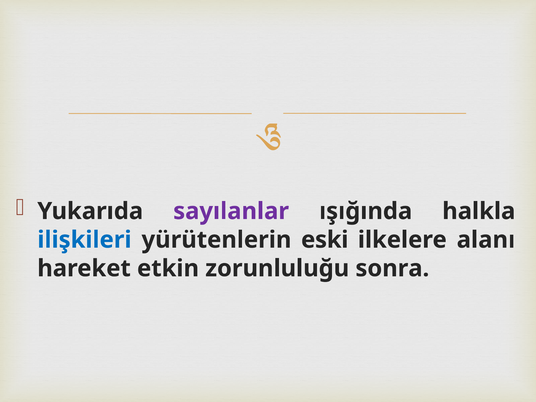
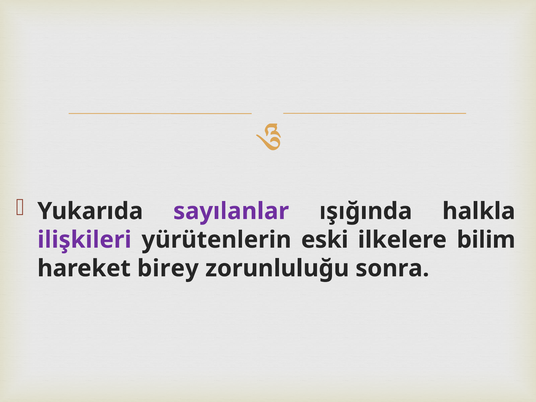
ilişkileri colour: blue -> purple (84, 240)
alanı: alanı -> bilim (486, 240)
etkin: etkin -> birey (168, 268)
